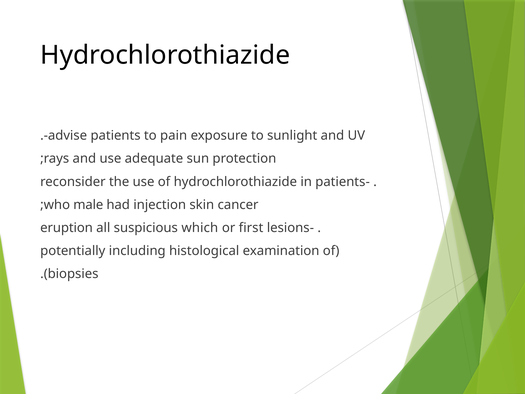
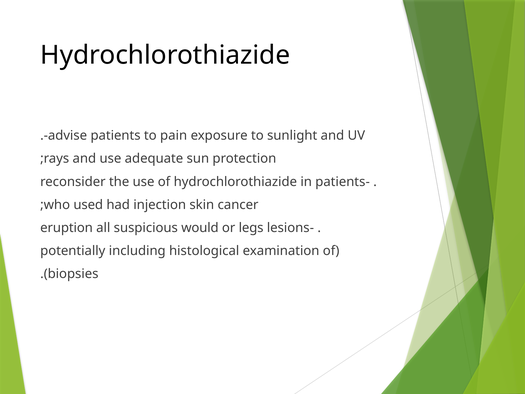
male: male -> used (88, 205)
which: which -> would (200, 228)
first: first -> legs (251, 228)
